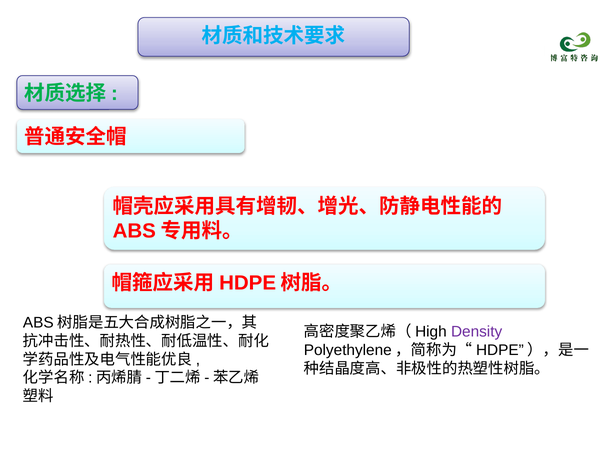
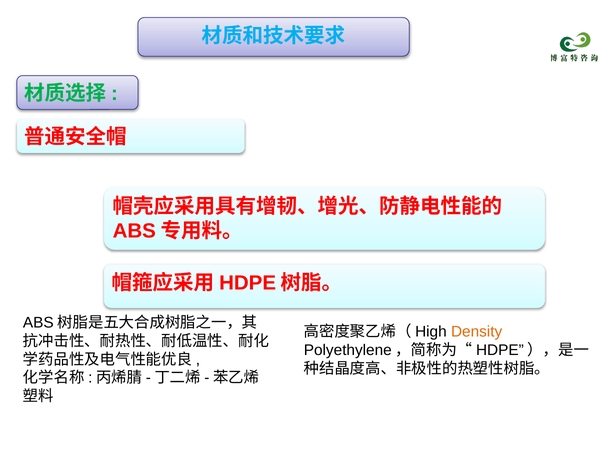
Density colour: purple -> orange (477, 332)
